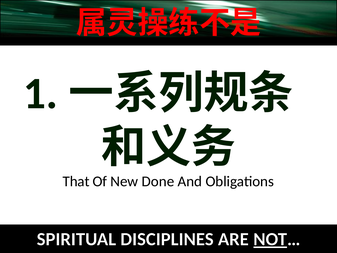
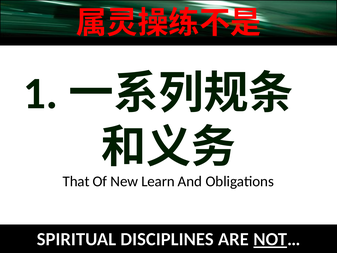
Done: Done -> Learn (158, 181)
